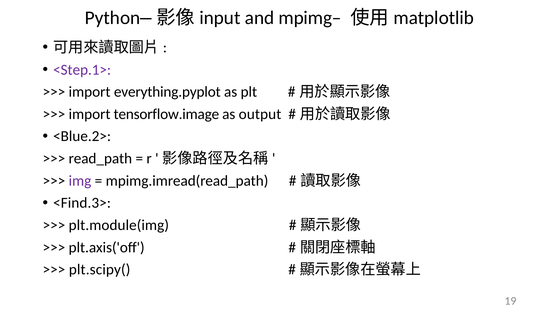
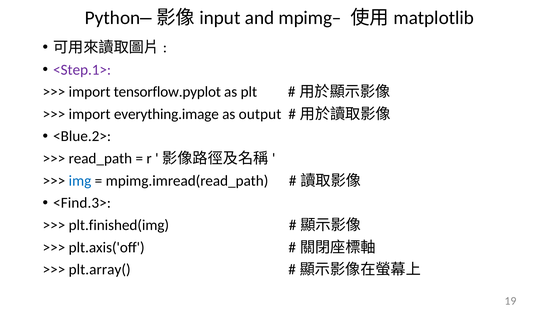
everything.pyplot: everything.pyplot -> tensorflow.pyplot (167, 92)
tensorflow.image: tensorflow.image -> everything.image (166, 114)
img colour: purple -> blue (80, 180)
plt.module(img: plt.module(img -> plt.finished(img (119, 225)
plt.scipy(: plt.scipy( -> plt.array( (100, 269)
